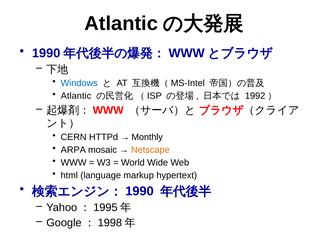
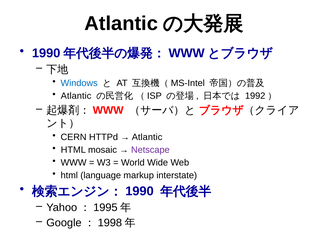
Monthly: Monthly -> Atlantic (147, 137)
ARPA: ARPA -> HTML (73, 150)
Netscape colour: orange -> purple (150, 150)
hypertext: hypertext -> interstate (177, 175)
